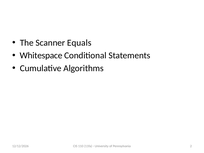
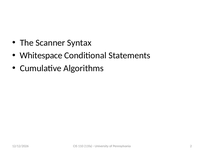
Equals: Equals -> Syntax (79, 43)
